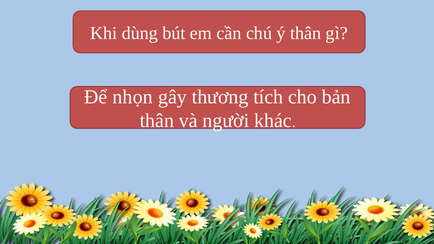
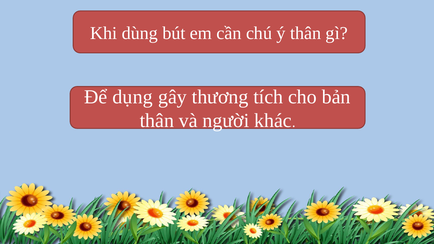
nhọn: nhọn -> dụng (133, 97)
